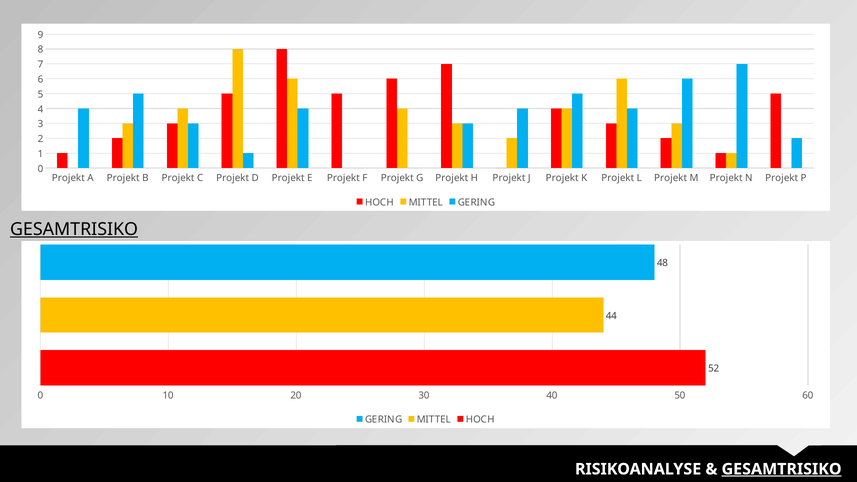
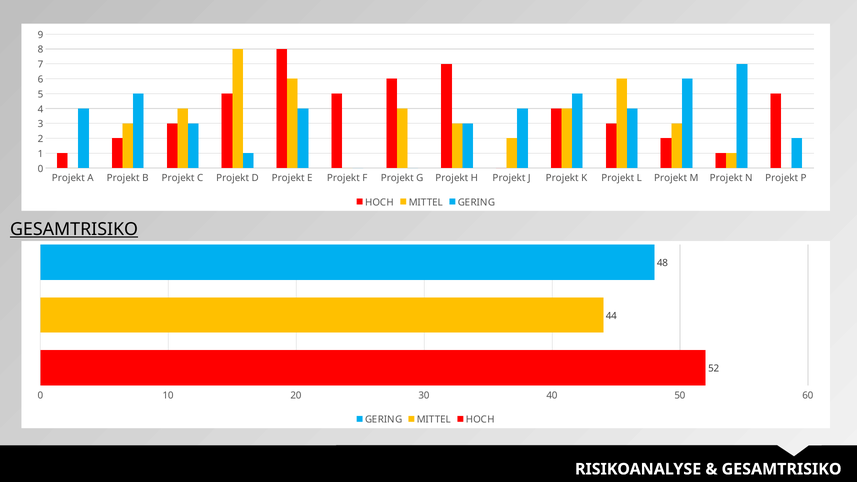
GESAMTRISIKO underline: present -> none (782, 469)
